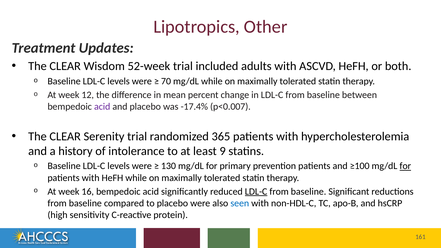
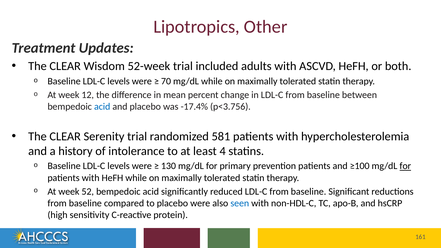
acid colour: purple -> blue (102, 107)
p<0.007: p<0.007 -> p<3.756 (230, 107)
365: 365 -> 581 (221, 136)
9: 9 -> 4 (223, 151)
16: 16 -> 52 (88, 192)
LDL-C underline: present -> none (256, 192)
